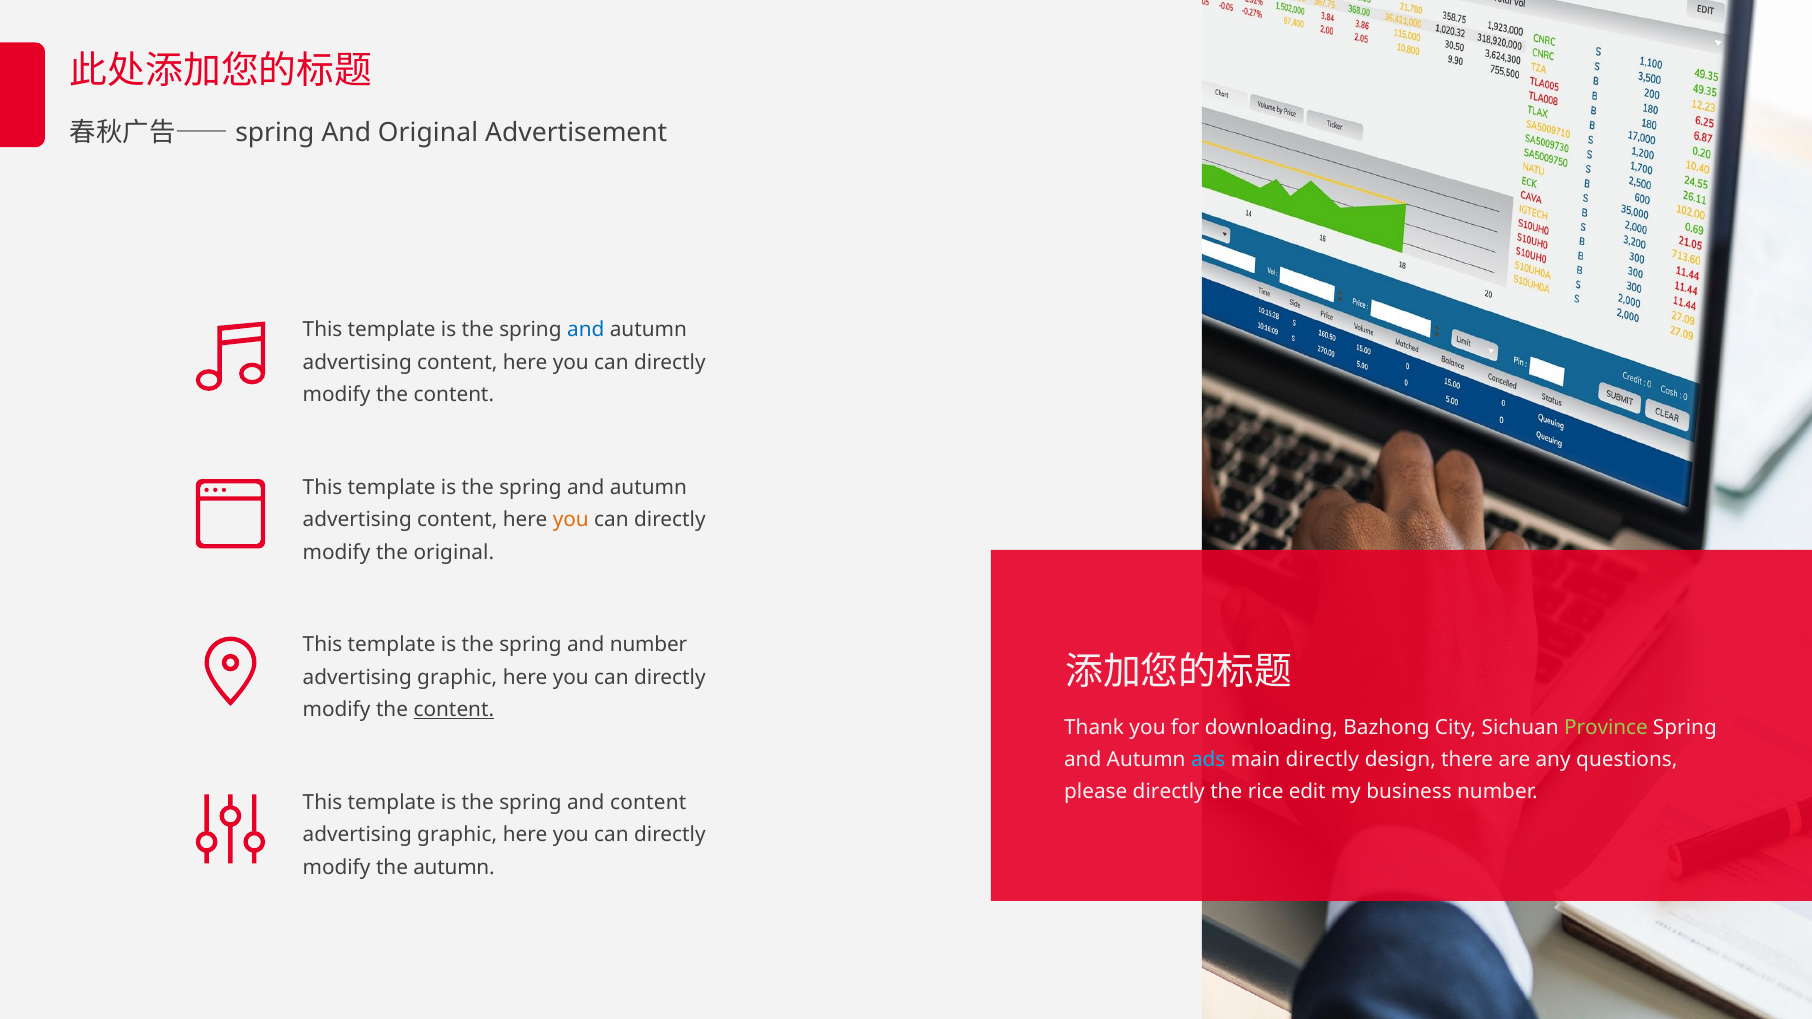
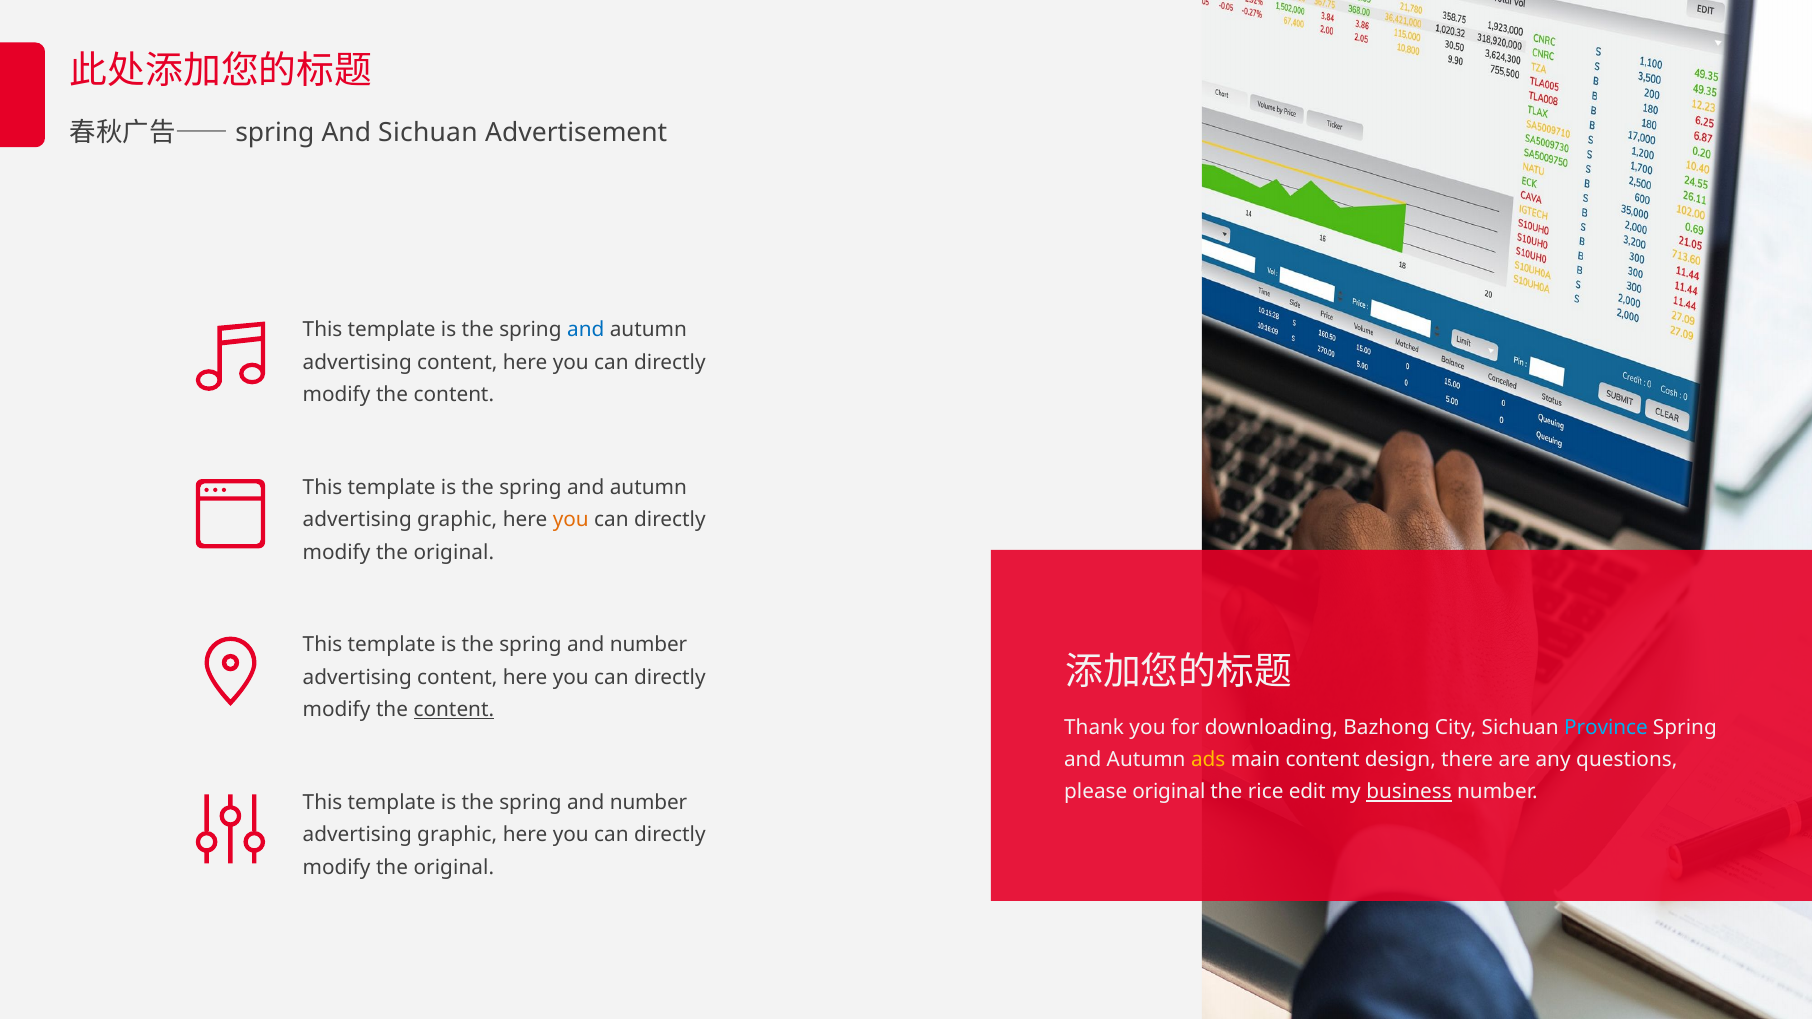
And Original: Original -> Sichuan (428, 133)
content: content -> graphic (457, 520)
graphic: graphic -> content (457, 678)
Province colour: light green -> light blue (1606, 727)
ads colour: light blue -> yellow (1208, 760)
main directly: directly -> content (1323, 760)
please directly: directly -> original (1169, 792)
business underline: none -> present (1409, 792)
content: content -> number (648, 803)
autumn: autumn -> original (454, 868)
